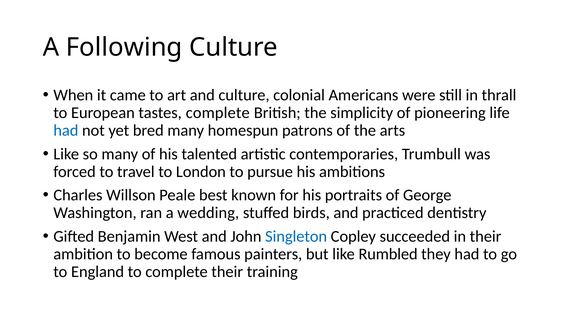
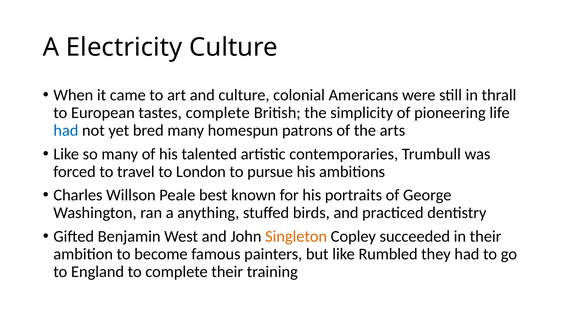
Following: Following -> Electricity (124, 47)
wedding: wedding -> anything (208, 213)
Singleton colour: blue -> orange (296, 237)
